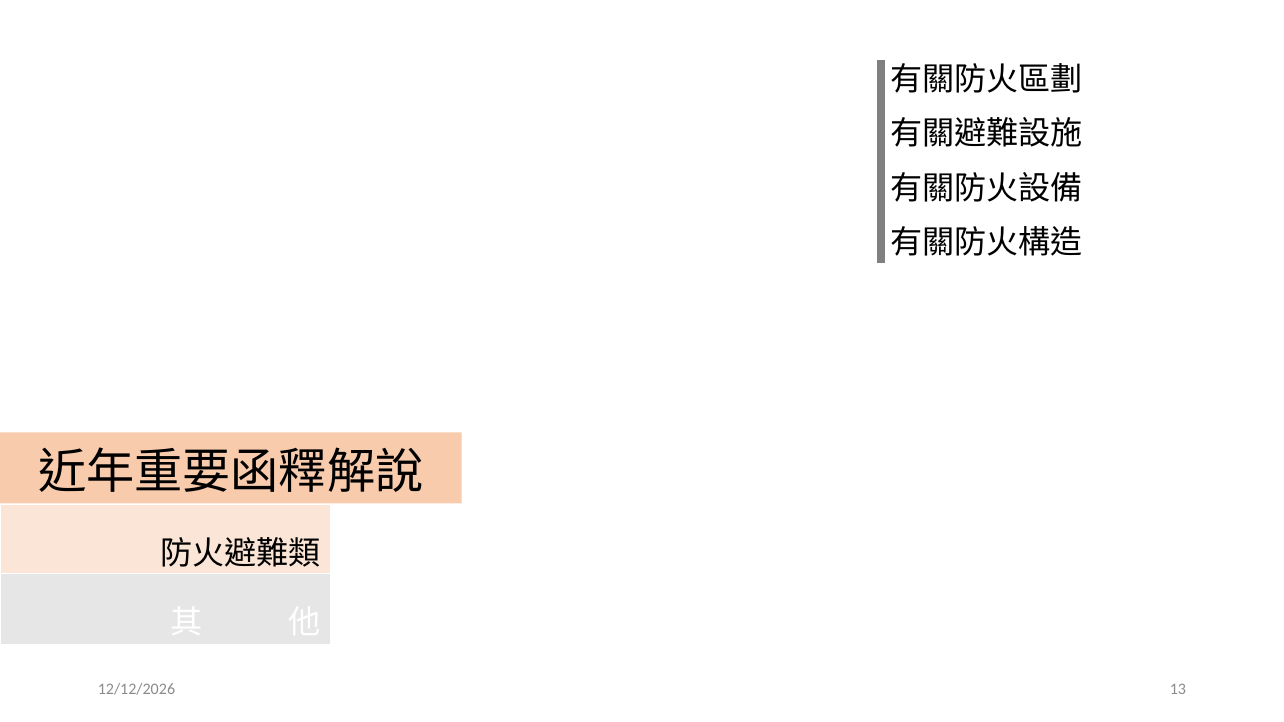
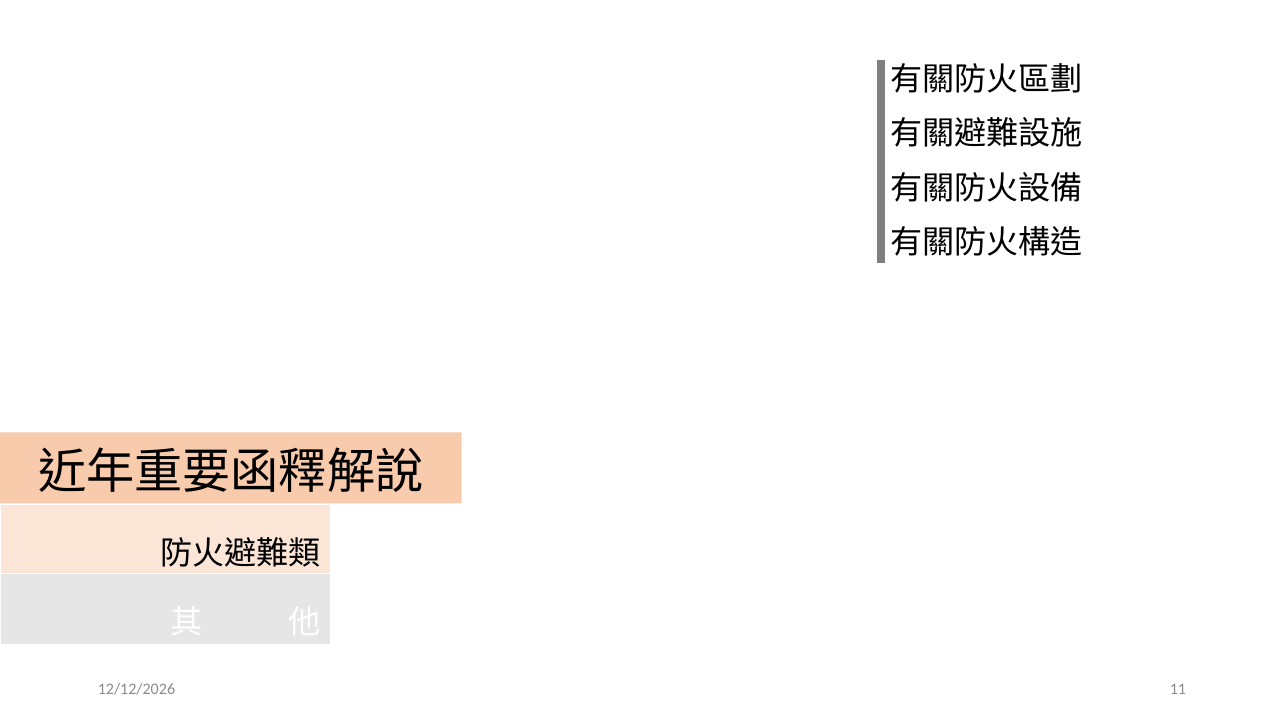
13: 13 -> 11 (1178, 690)
